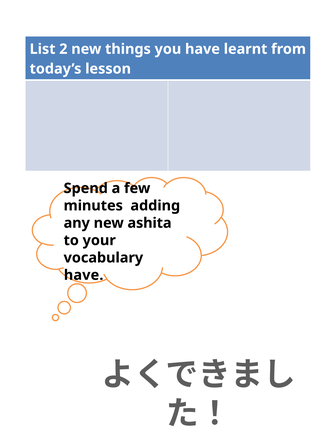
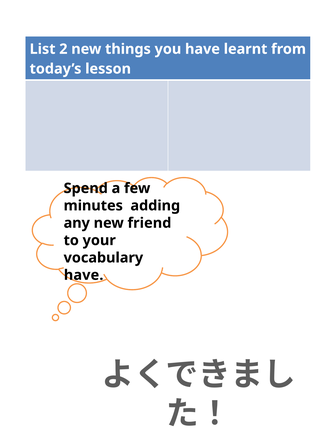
ashita: ashita -> friend (149, 223)
